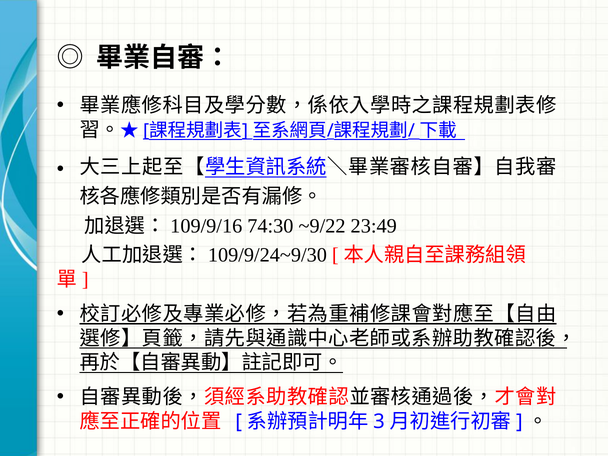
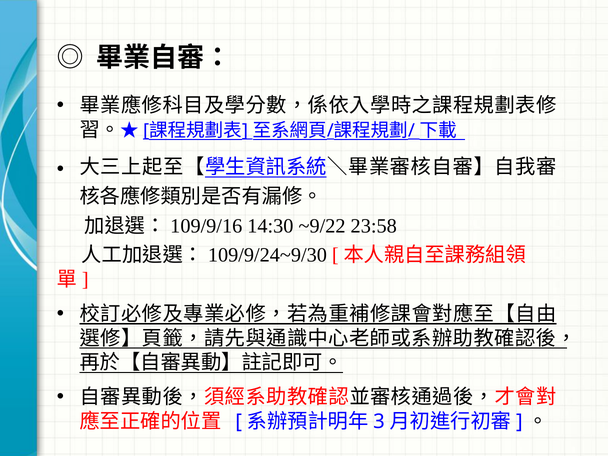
74:30: 74:30 -> 14:30 (270, 226)
23:49: 23:49 -> 23:58 (374, 226)
